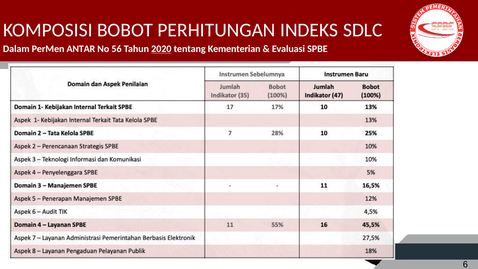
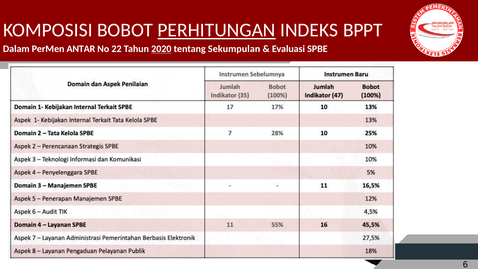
PERHITUNGAN underline: none -> present (217, 30)
SDLC: SDLC -> BPPT (363, 30)
56: 56 -> 22 (117, 49)
Kementerian: Kementerian -> Sekumpulan (234, 49)
